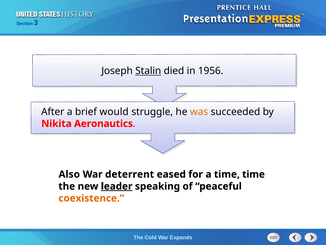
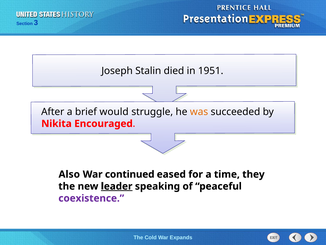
Stalin underline: present -> none (148, 71)
1956: 1956 -> 1951 (211, 71)
Aeronautics: Aeronautics -> Encouraged (103, 123)
deterrent: deterrent -> continued (130, 174)
time time: time -> they (253, 174)
coexistence colour: orange -> purple (91, 198)
